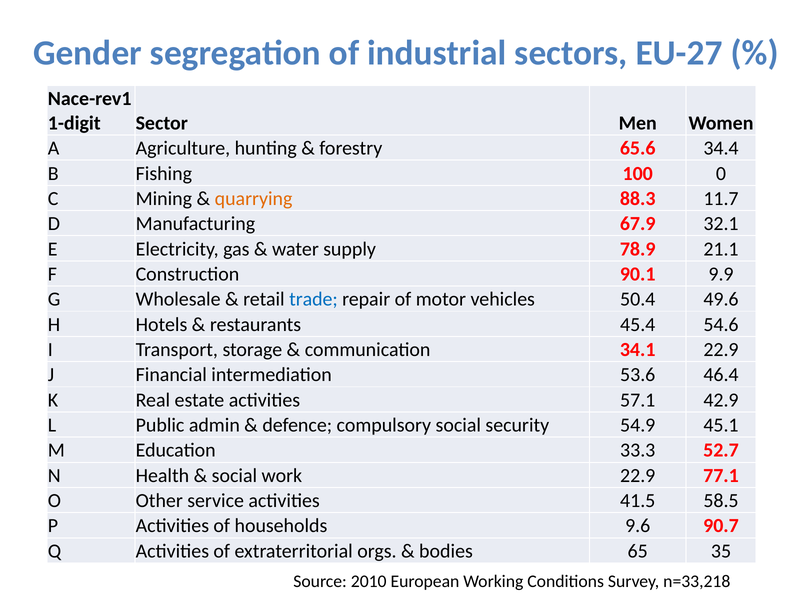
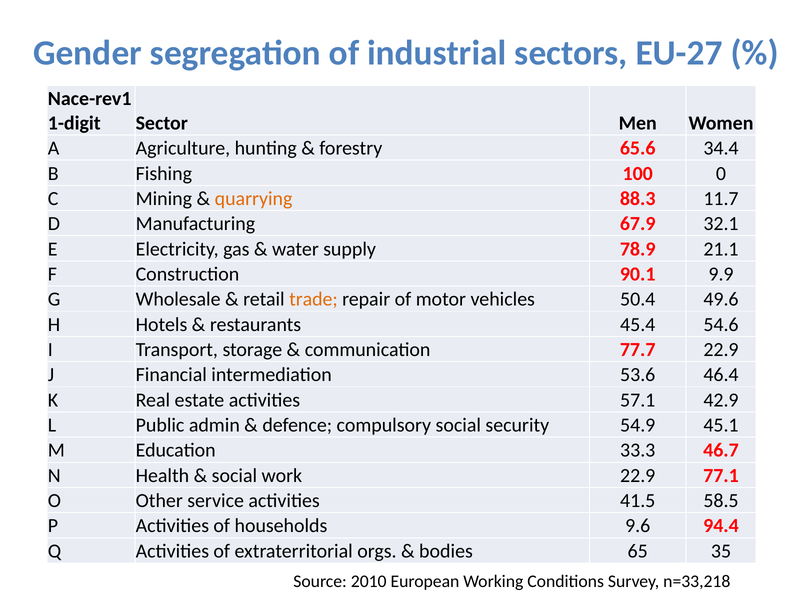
trade colour: blue -> orange (313, 299)
34.1: 34.1 -> 77.7 (638, 350)
52.7: 52.7 -> 46.7 (721, 450)
90.7: 90.7 -> 94.4 (721, 526)
